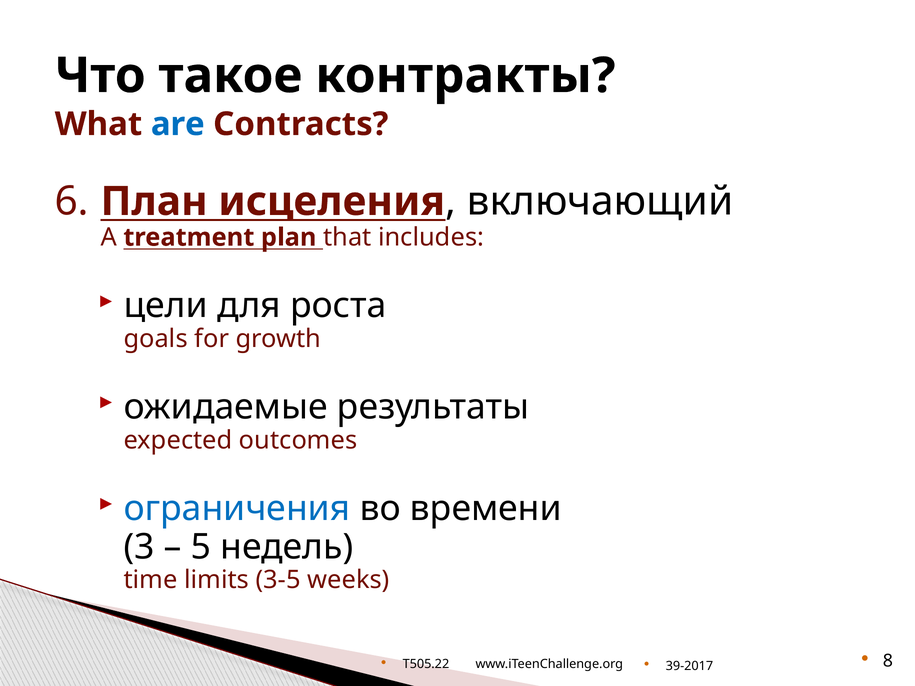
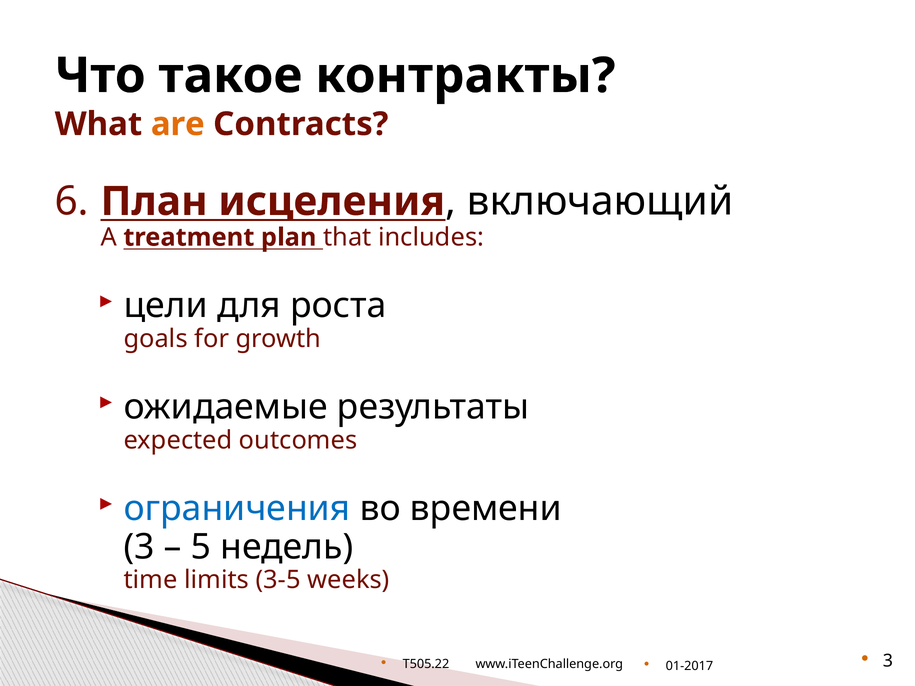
are colour: blue -> orange (178, 124)
8: 8 -> 3 (888, 661)
39-2017: 39-2017 -> 01-2017 (689, 667)
